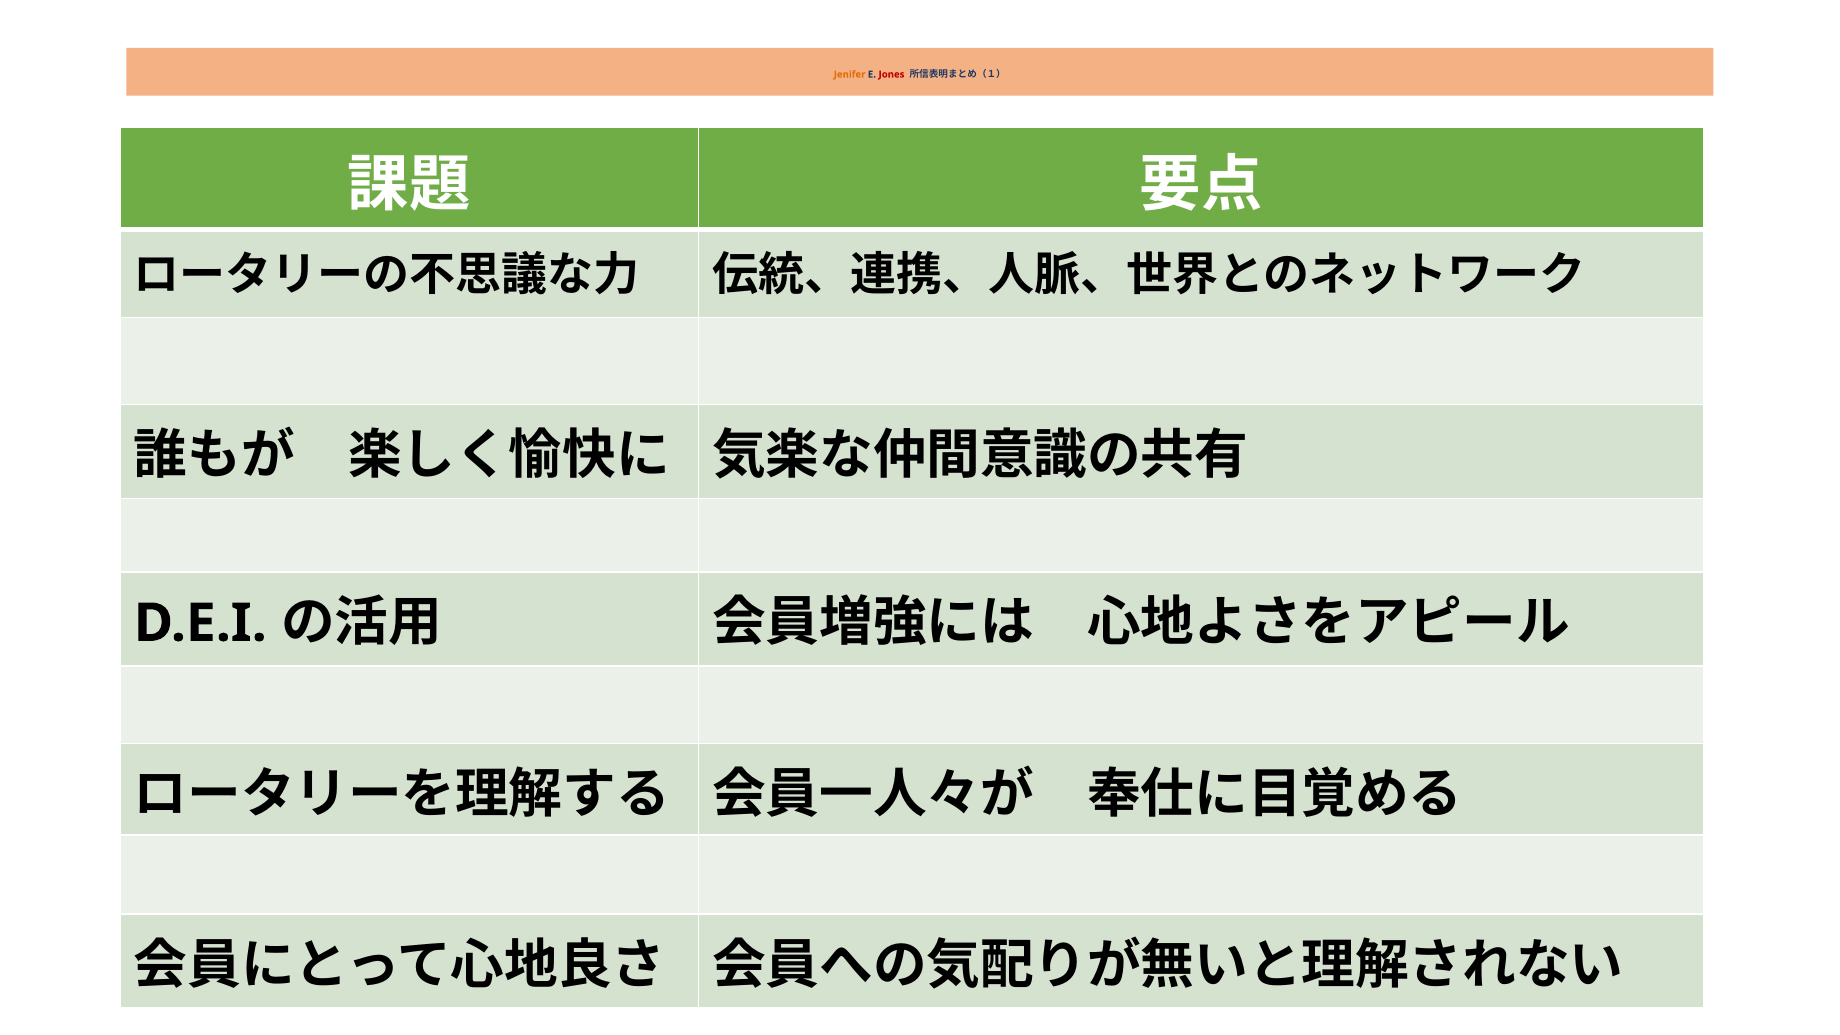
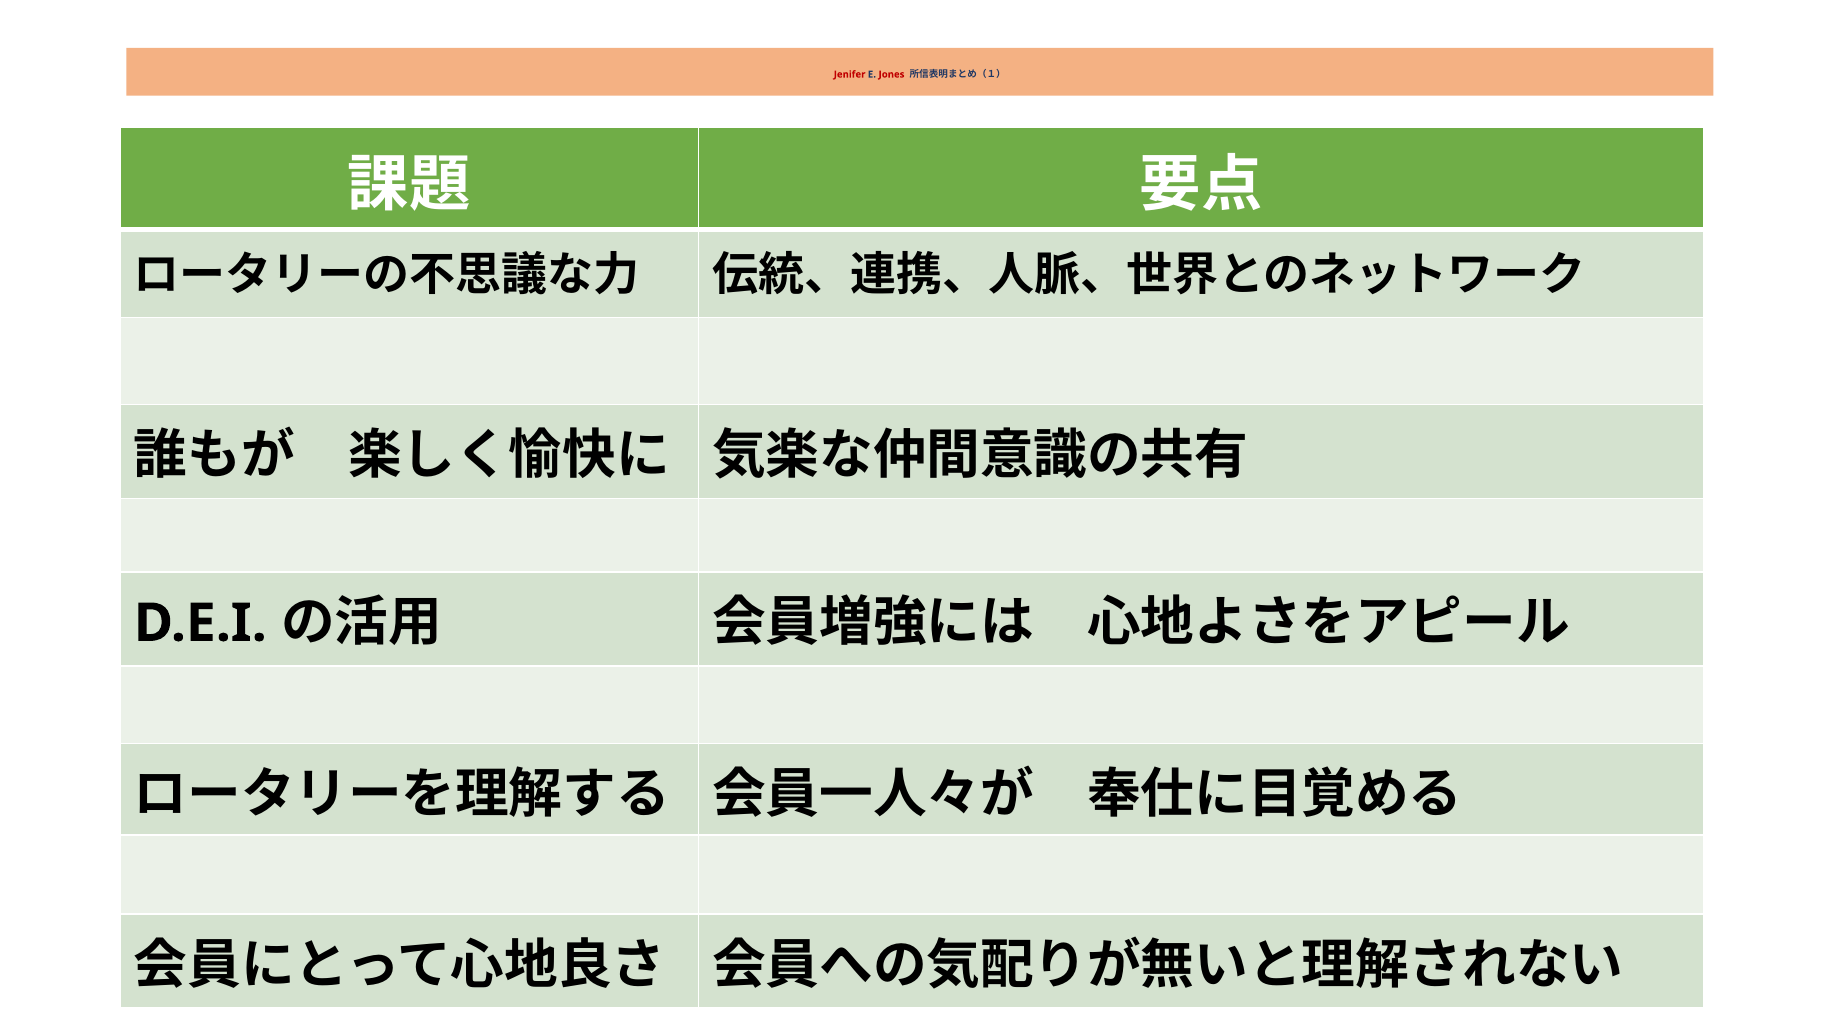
Jenifer colour: orange -> red (850, 74)
